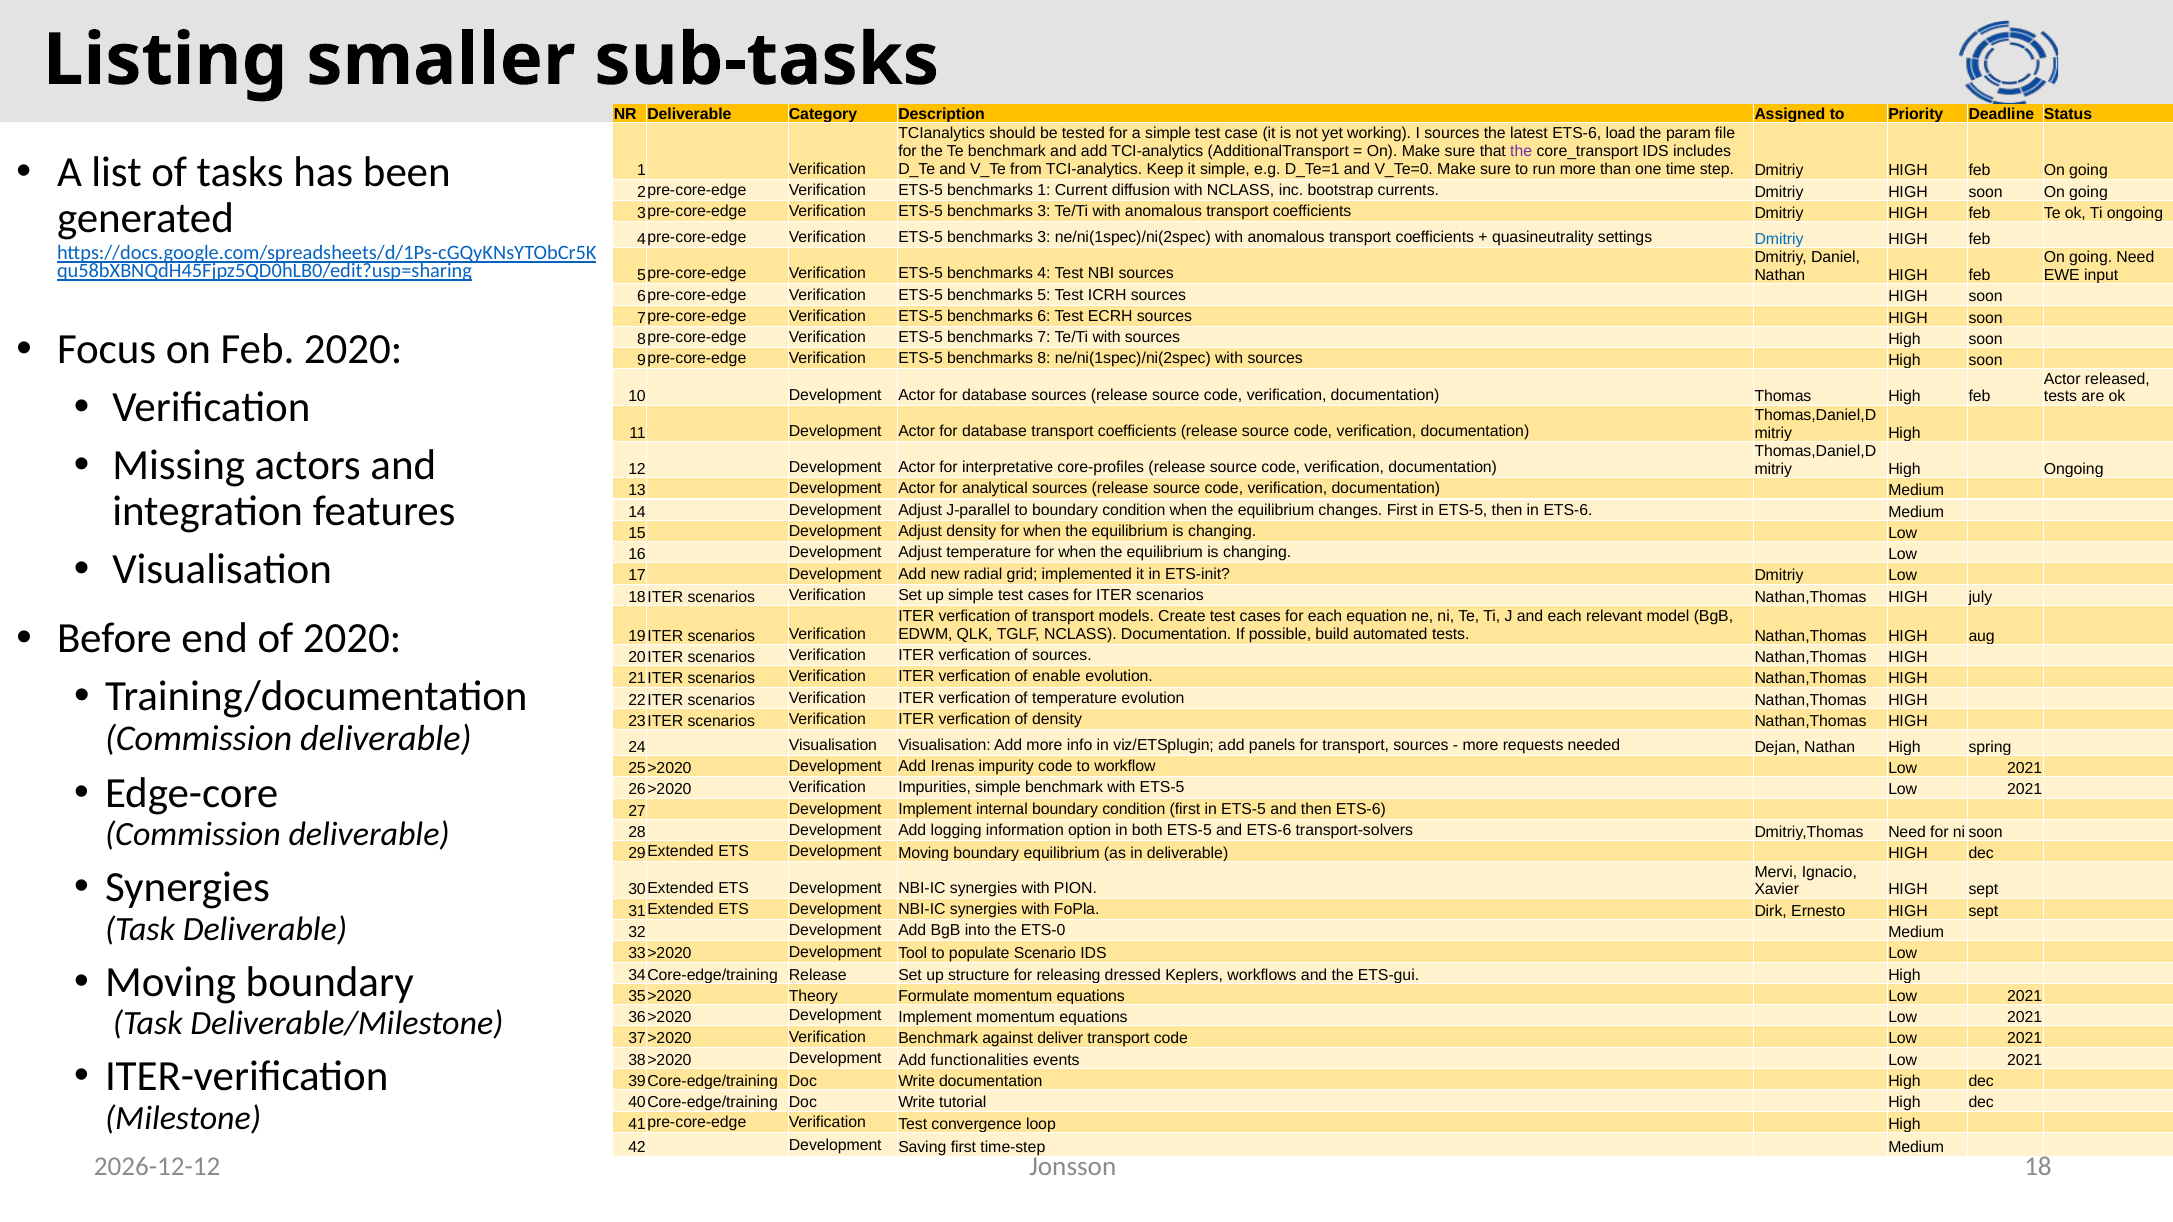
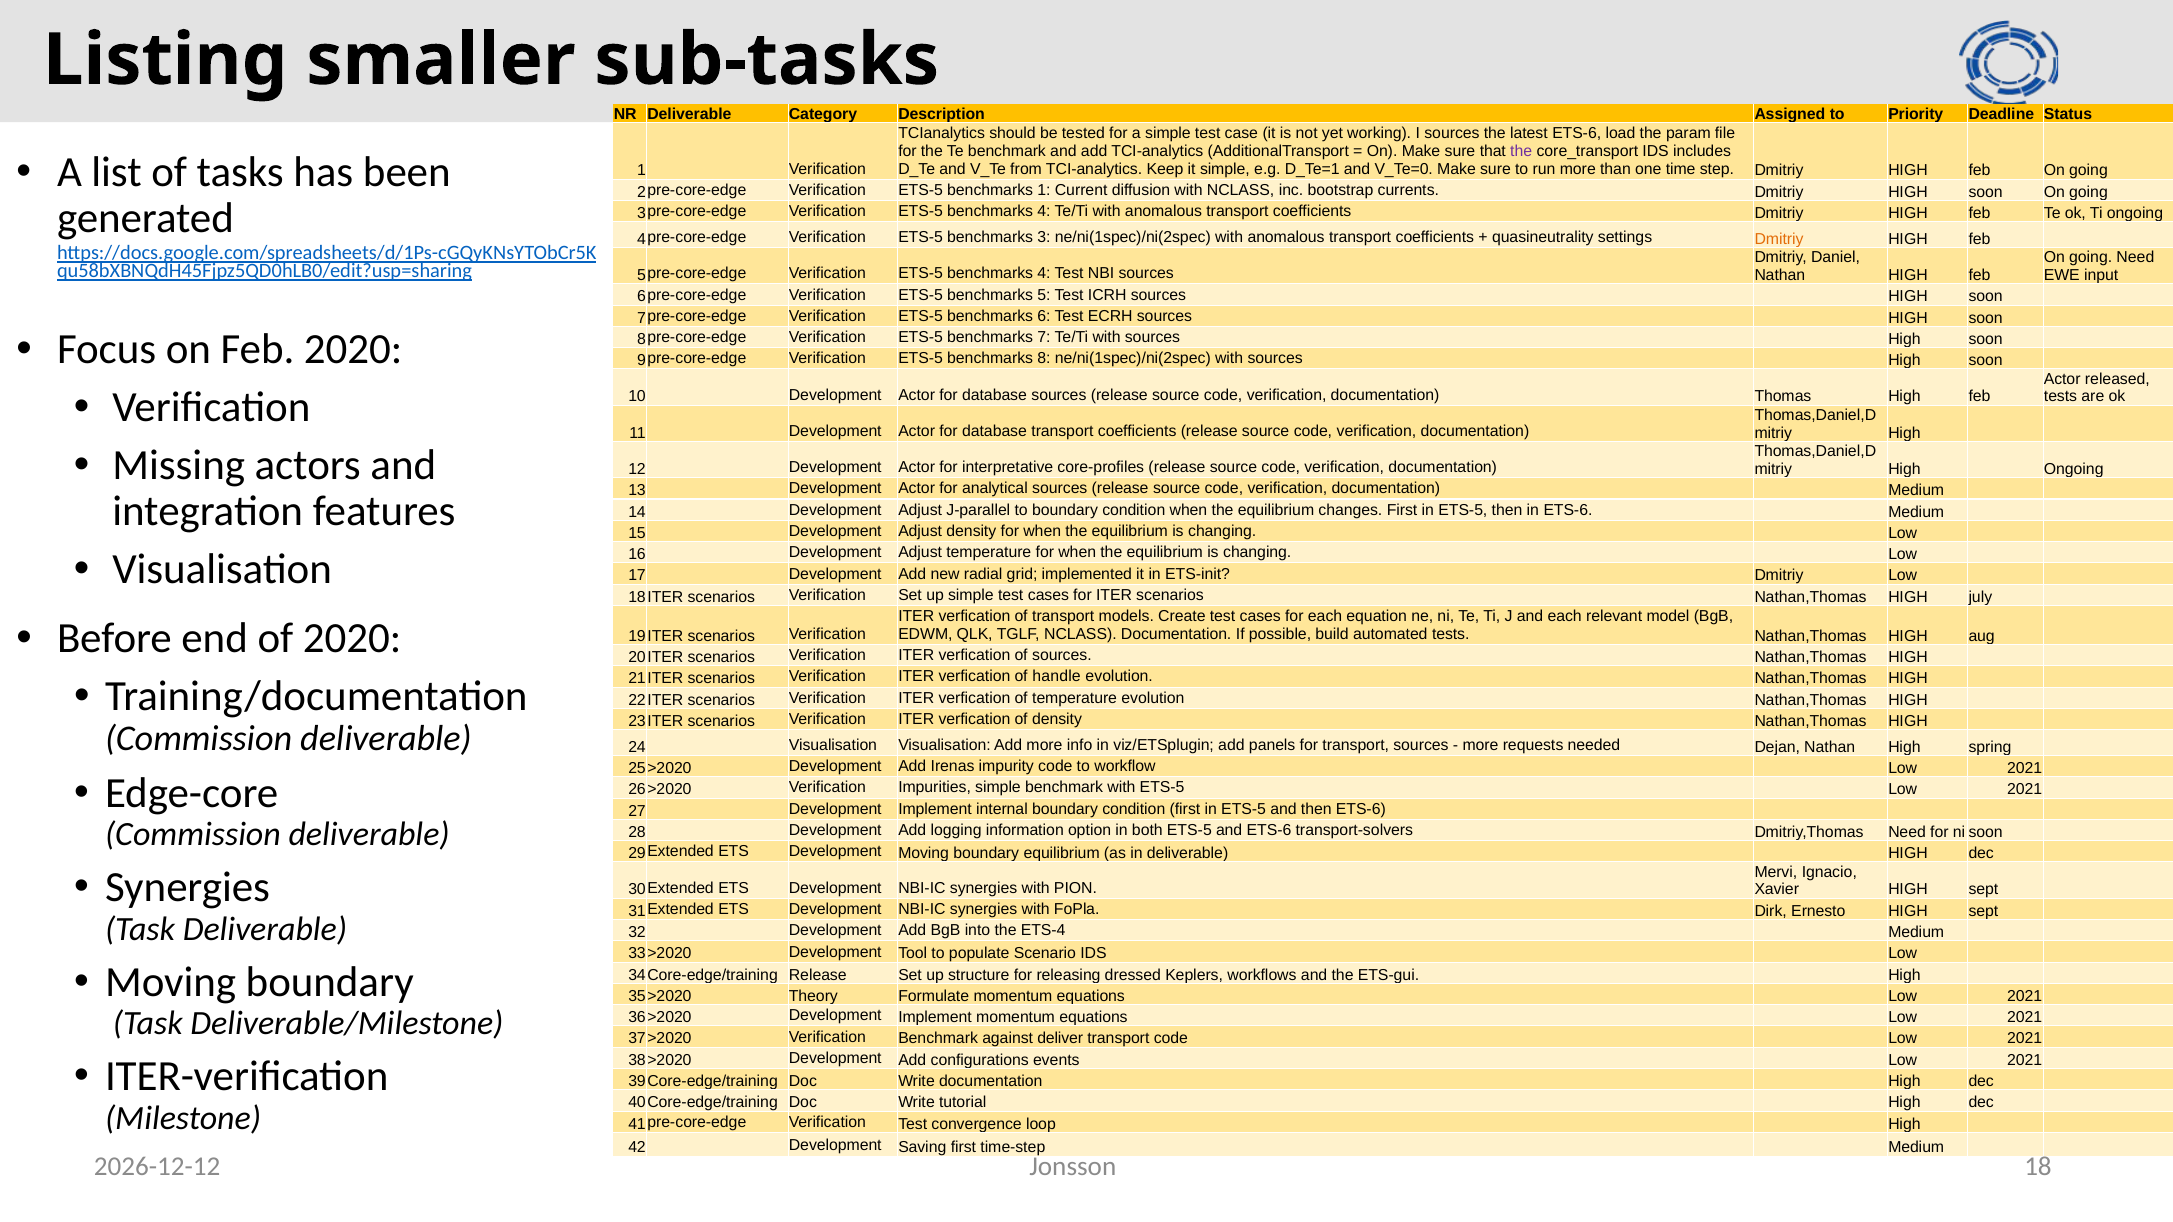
3: 3 -> 4 (1044, 211)
Dmitriy colour: blue -> orange (1779, 239)
enable: enable -> handle (1057, 677)
ETS-0: ETS-0 -> ETS-4 (1043, 931)
functionalities: functionalities -> configurations (980, 1060)
